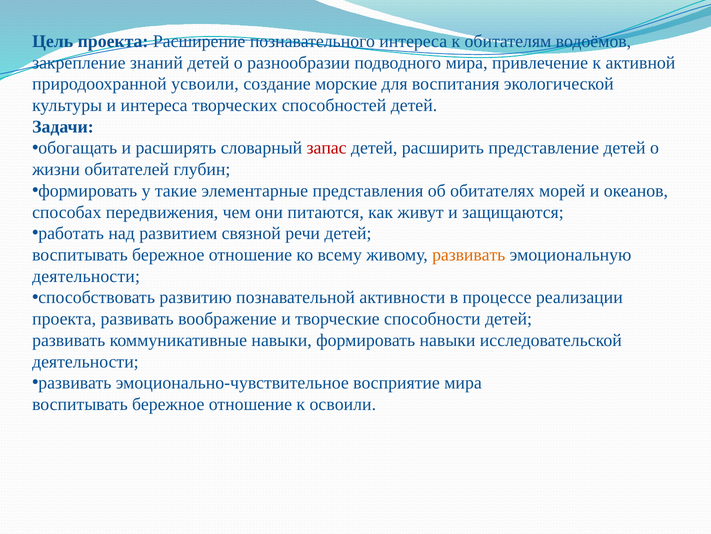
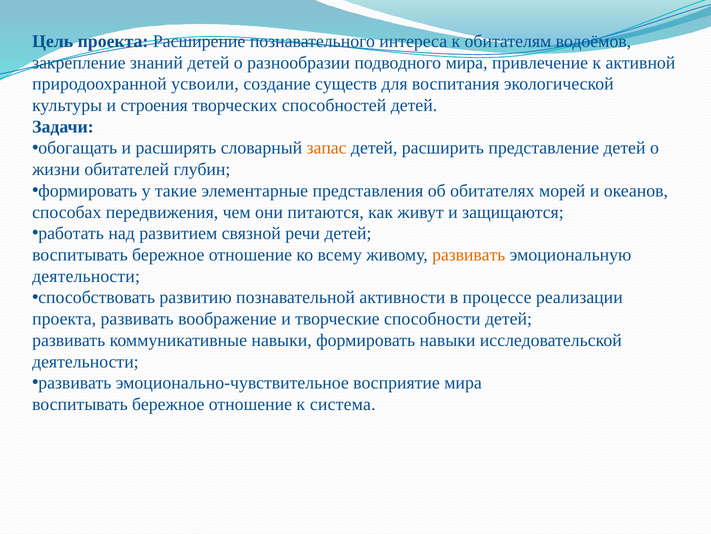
морские: морские -> существ (346, 84)
и интереса: интереса -> строения (154, 105)
запас colour: red -> orange (327, 148)
освоили: освоили -> система (343, 404)
